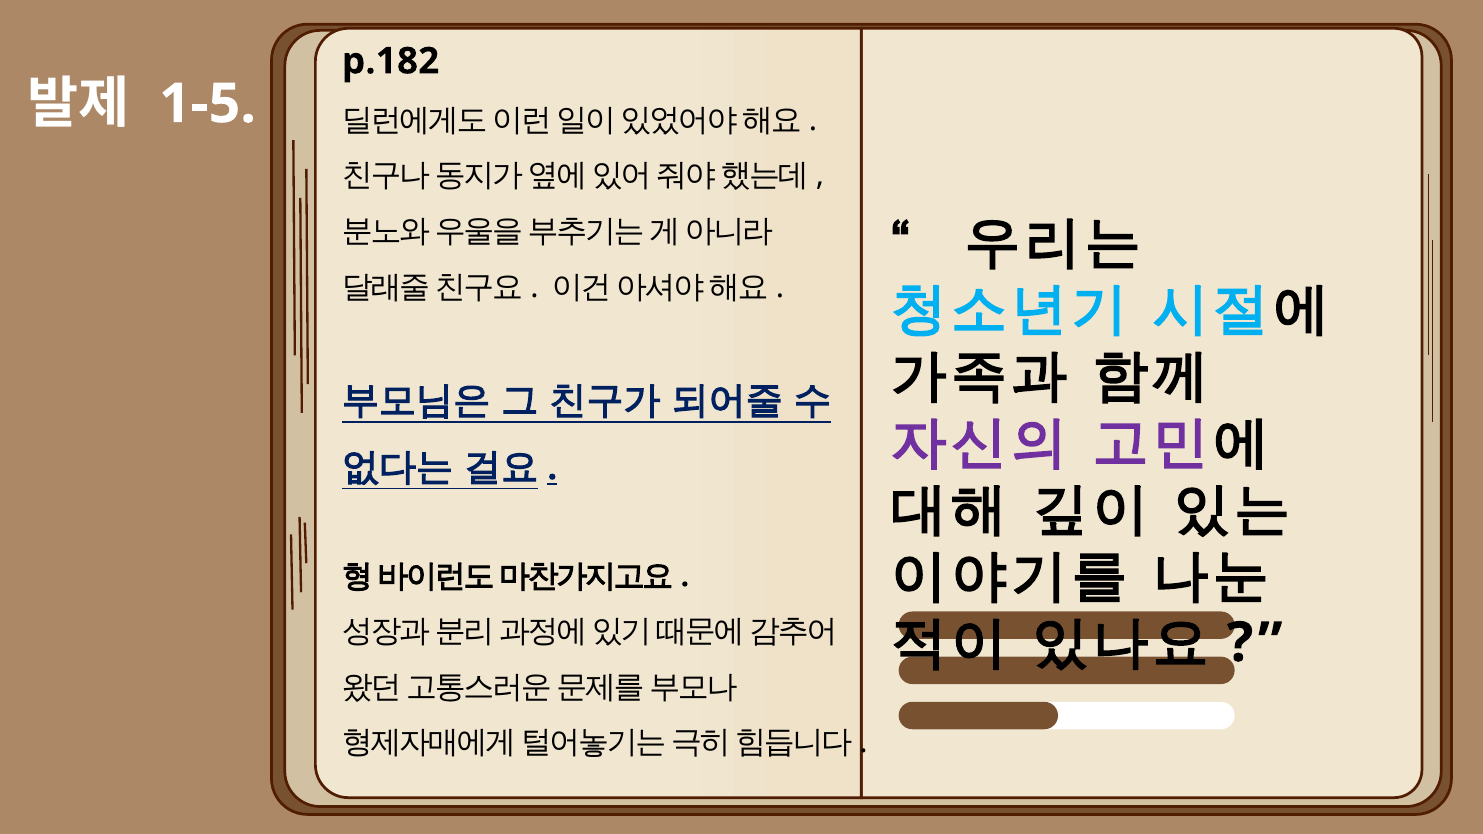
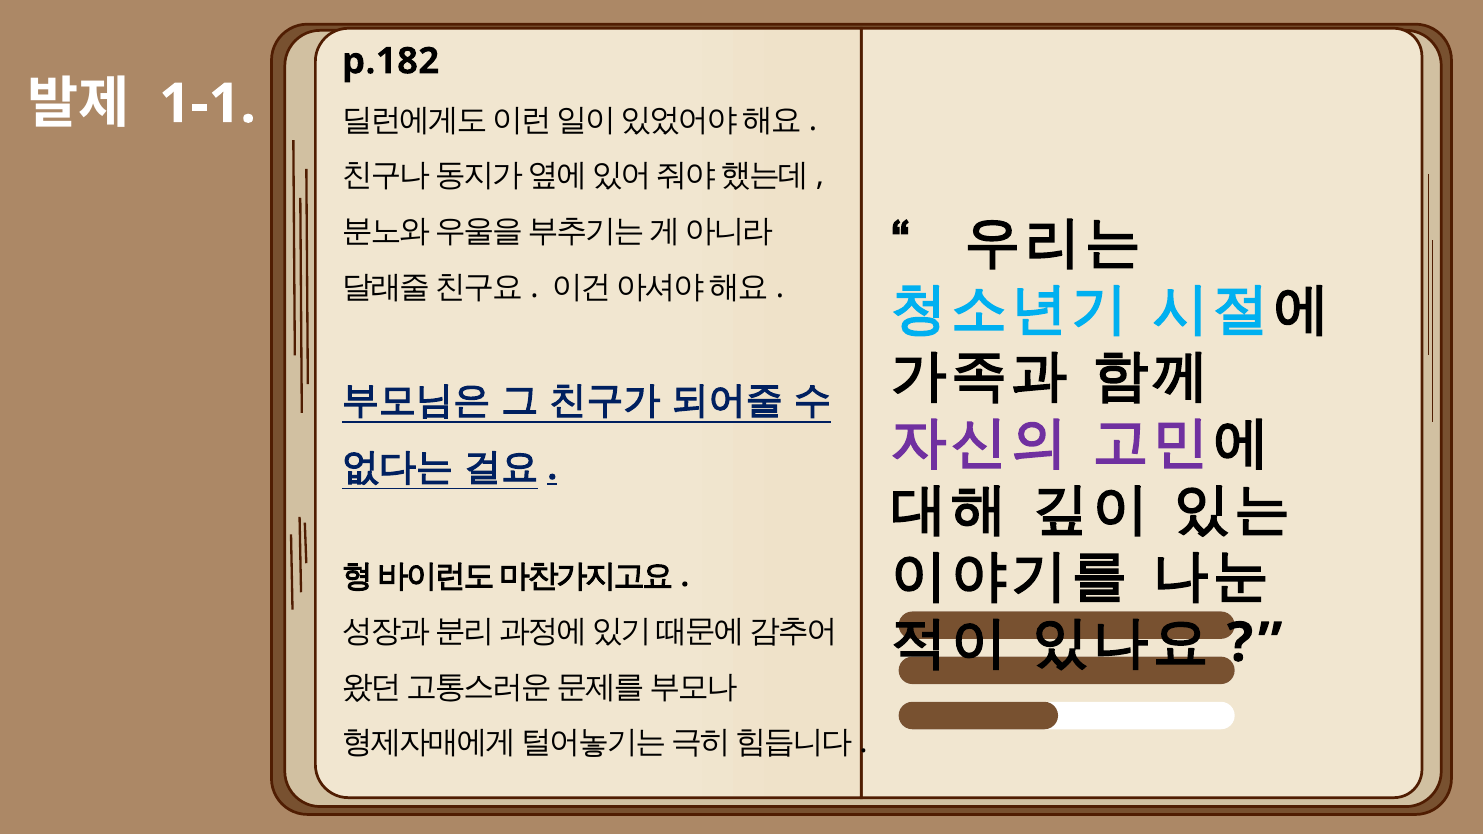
1-5: 1-5 -> 1-1 (207, 104)
